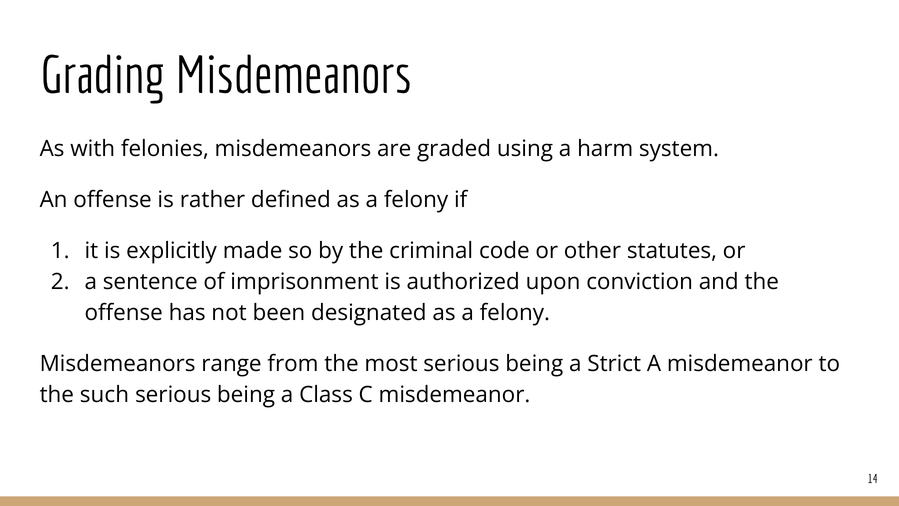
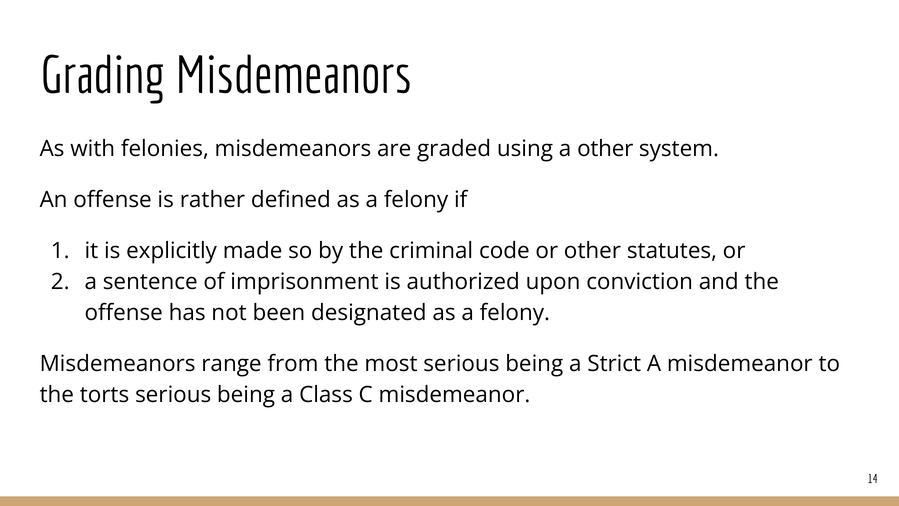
a harm: harm -> other (605, 149)
such: such -> torts (104, 394)
